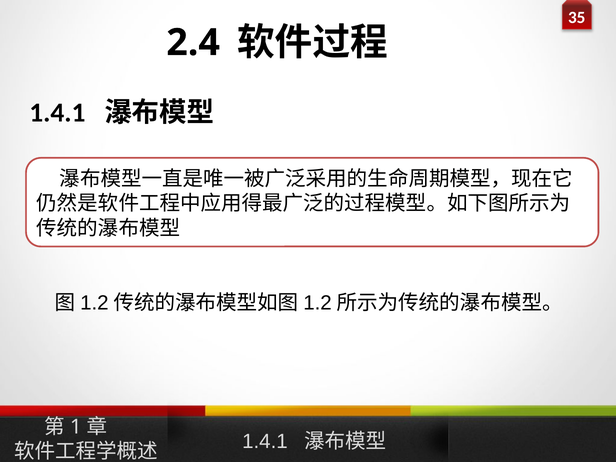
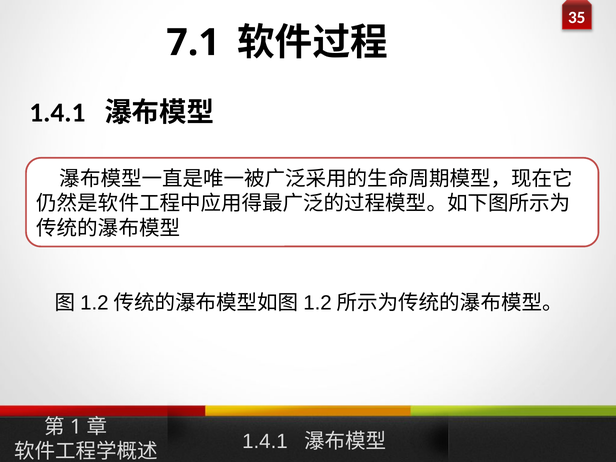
2.4: 2.4 -> 7.1 (193, 43)
